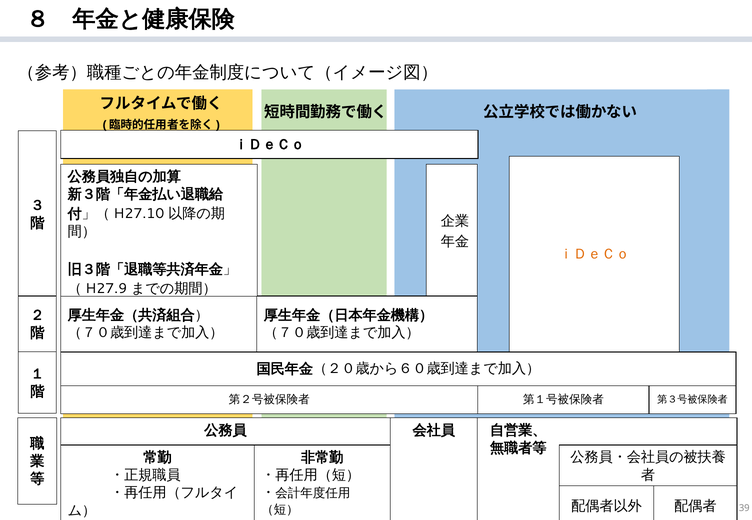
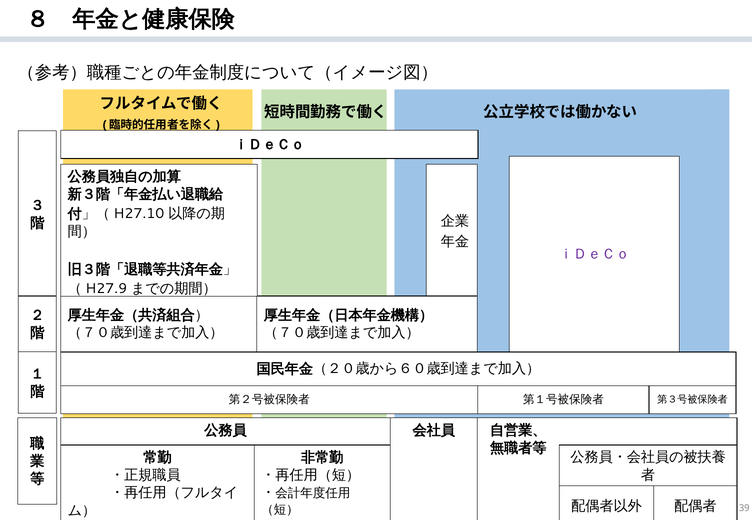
ｉＤｅＣｏ colour: orange -> purple (594, 254)
